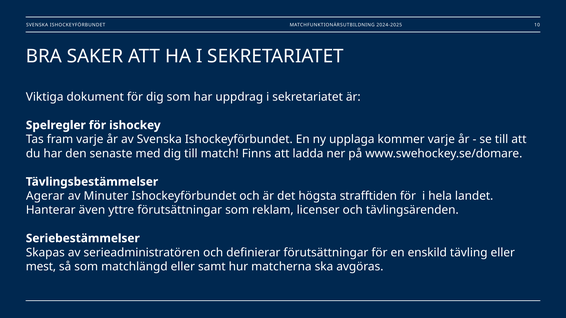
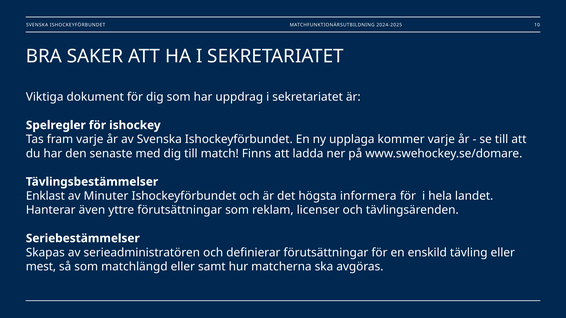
Agerar: Agerar -> Enklast (45, 196)
strafftiden: strafftiden -> informera (368, 196)
